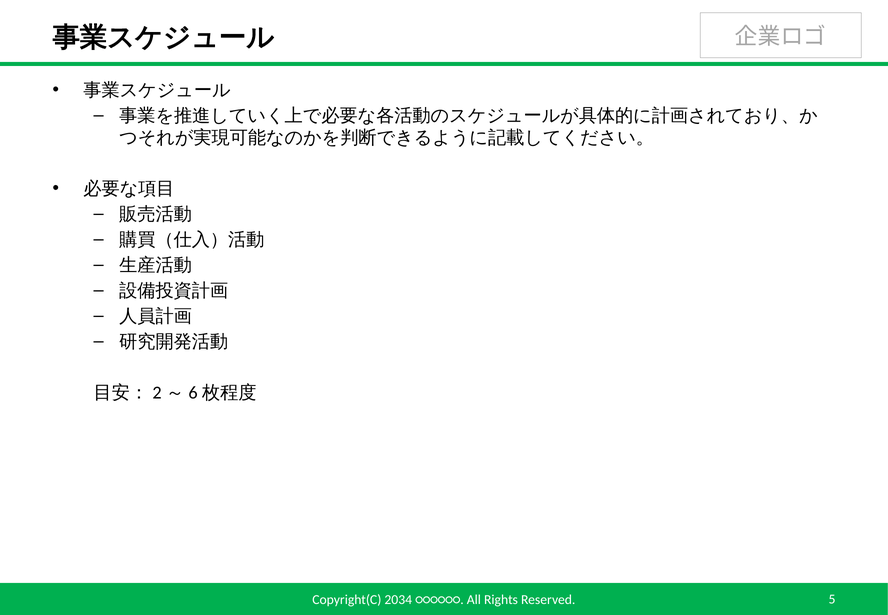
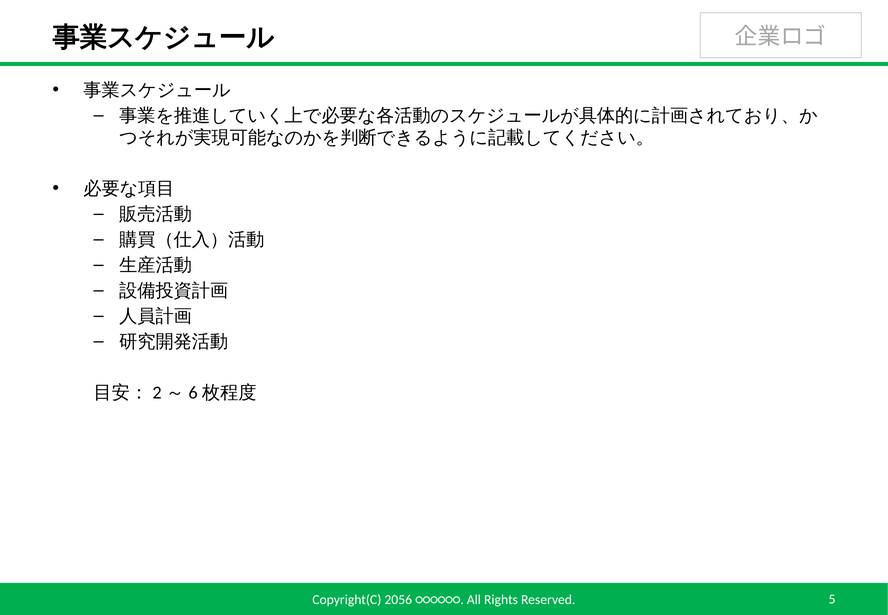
2034: 2034 -> 2056 (398, 599)
